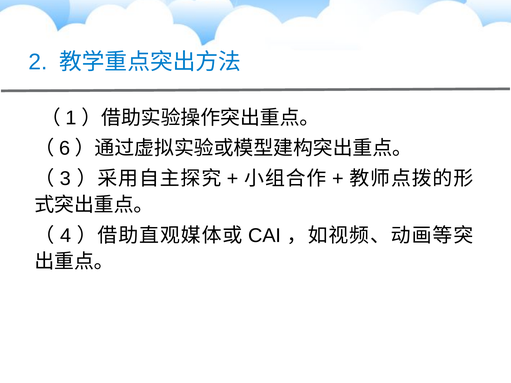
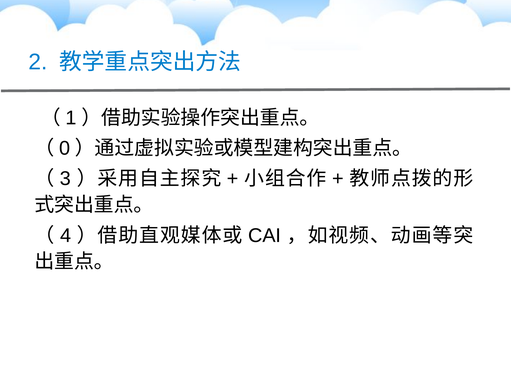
6: 6 -> 0 (65, 148)
